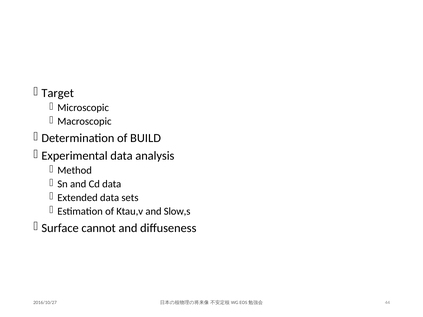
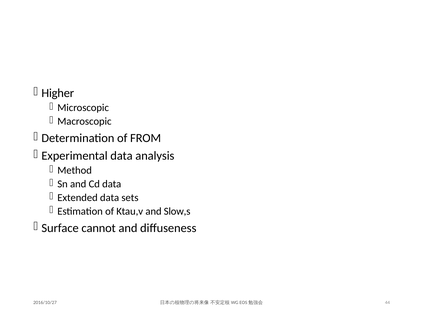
Target: Target -> Higher (58, 93)
BUILD: BUILD -> FROM (146, 138)
